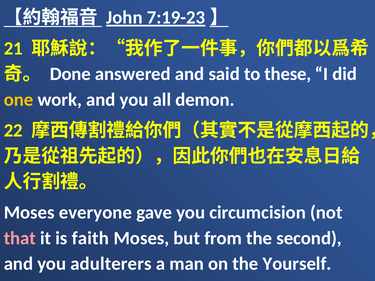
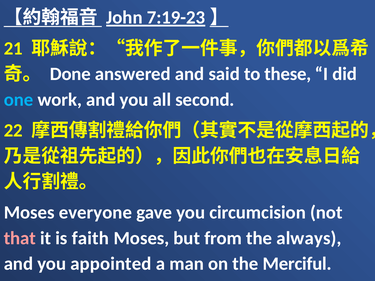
one colour: yellow -> light blue (19, 100)
demon: demon -> second (205, 100)
second: second -> always (309, 238)
adulterers: adulterers -> appointed (111, 264)
Yourself: Yourself -> Merciful (297, 264)
